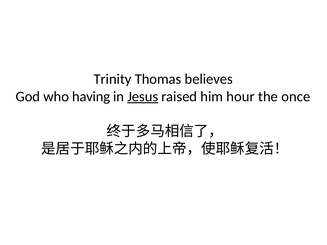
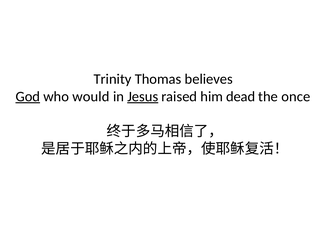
God underline: none -> present (28, 97)
having: having -> would (91, 97)
hour: hour -> dead (241, 97)
